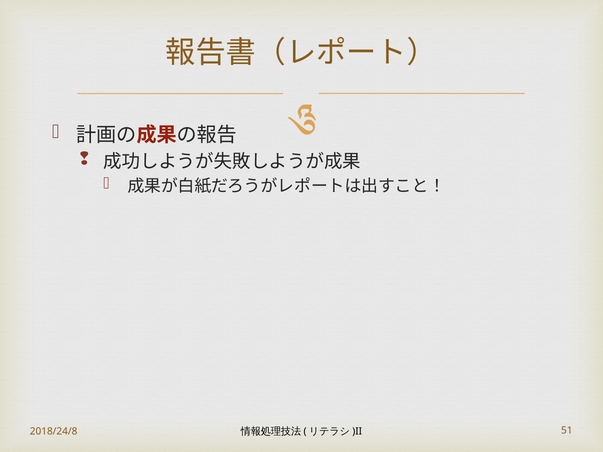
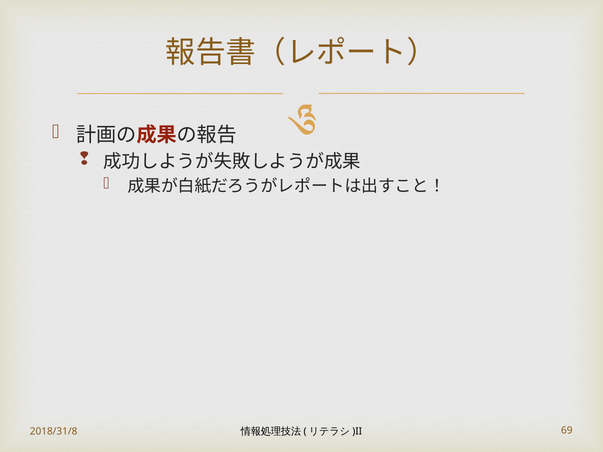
2018/24/8: 2018/24/8 -> 2018/31/8 (54, 432)
51: 51 -> 69 (567, 431)
